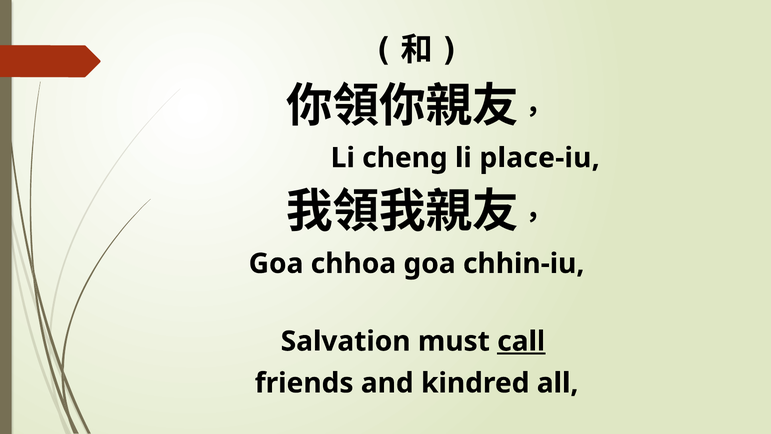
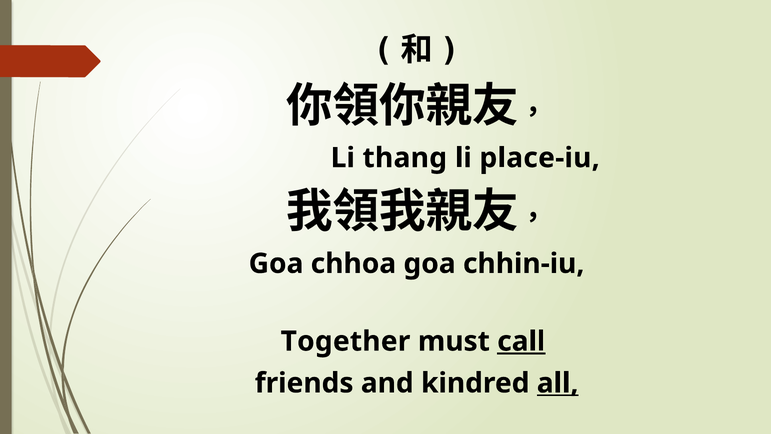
cheng: cheng -> thang (405, 158)
Salvation: Salvation -> Together (346, 341)
all underline: none -> present (558, 383)
